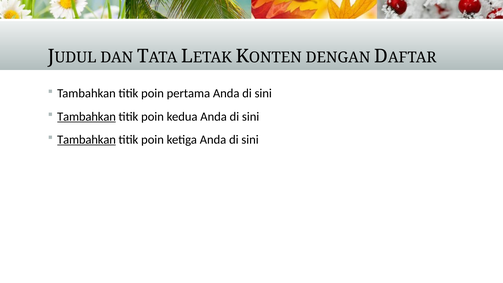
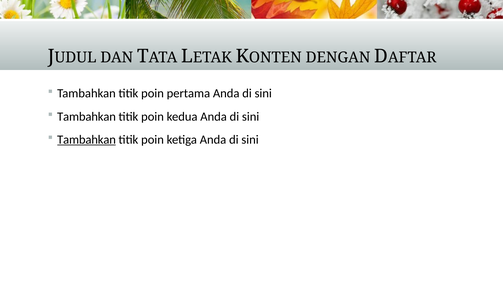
Tambahkan underline: present -> none (87, 116)
